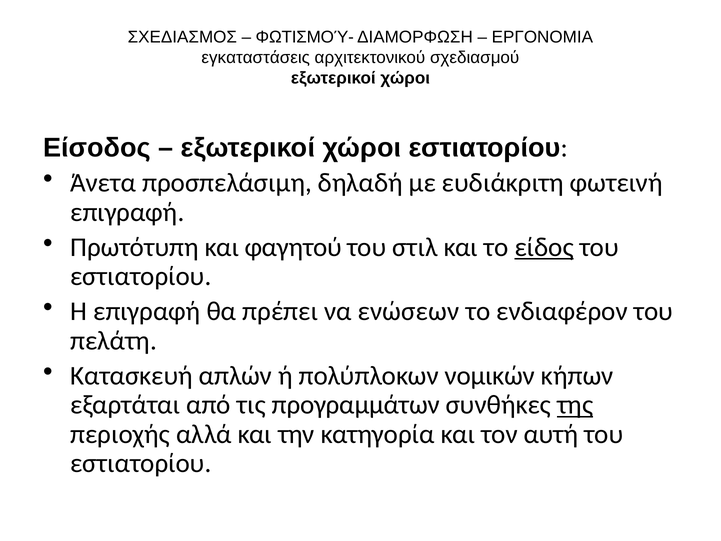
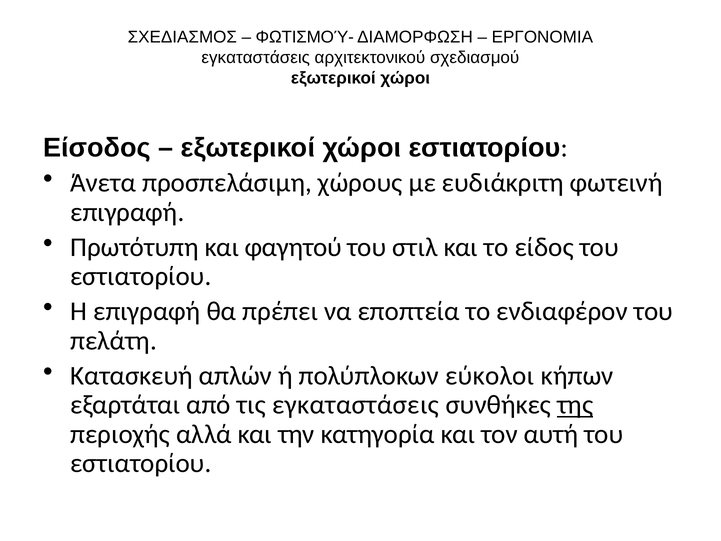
δηλαδή: δηλαδή -> χώρους (360, 183)
είδος underline: present -> none (544, 247)
ενώσεων: ενώσεων -> εποπτεία (409, 311)
νομικών: νομικών -> εύκολοι (490, 376)
τις προγραμμάτων: προγραμμάτων -> εγκαταστάσεις (356, 405)
